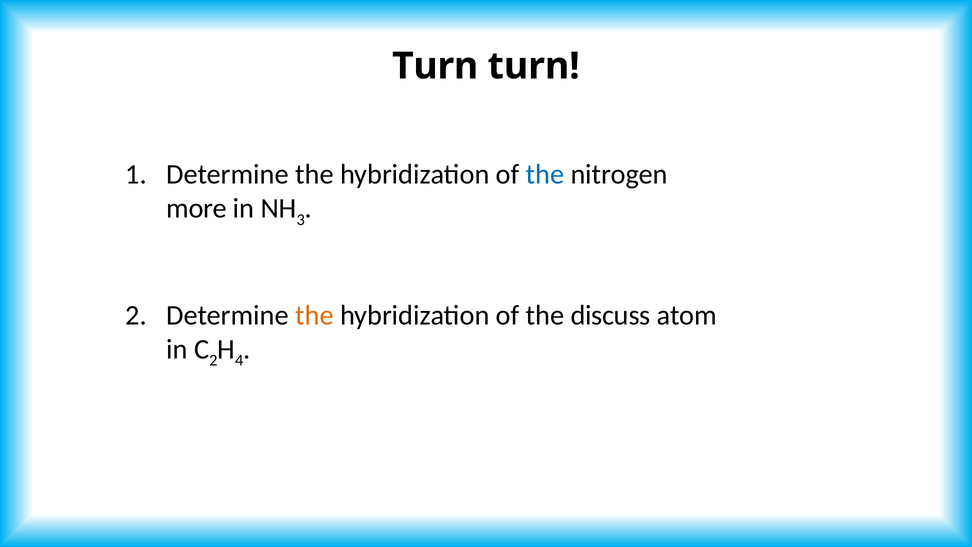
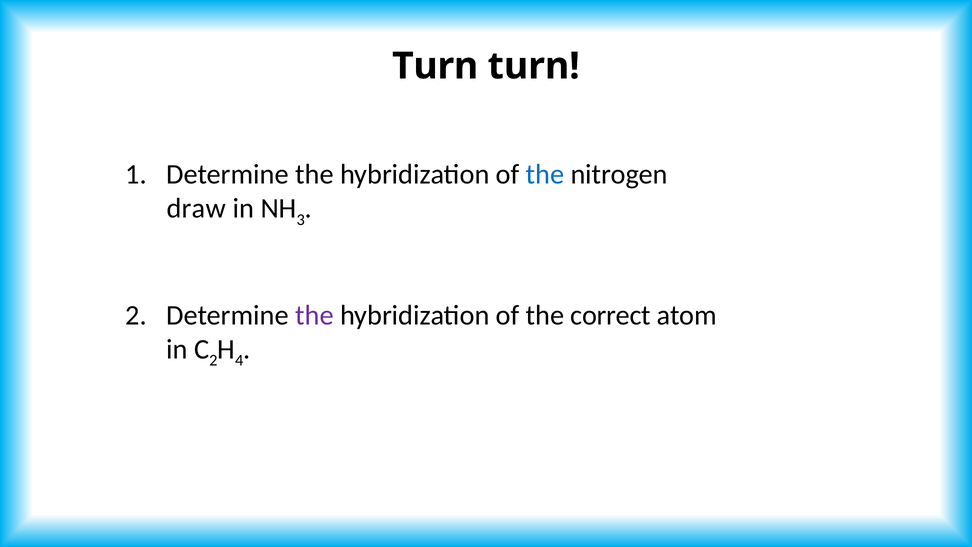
more: more -> draw (196, 208)
the colour: orange -> purple (314, 315)
discuss: discuss -> correct (611, 315)
